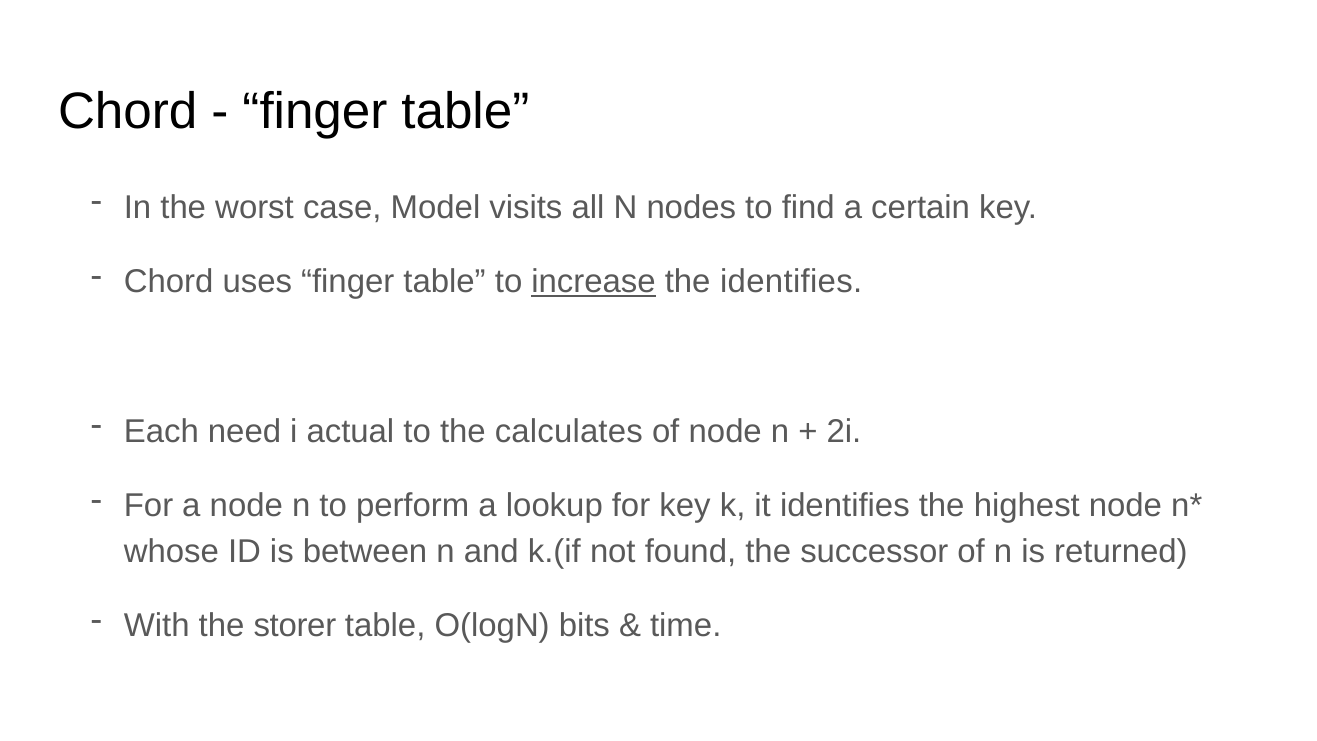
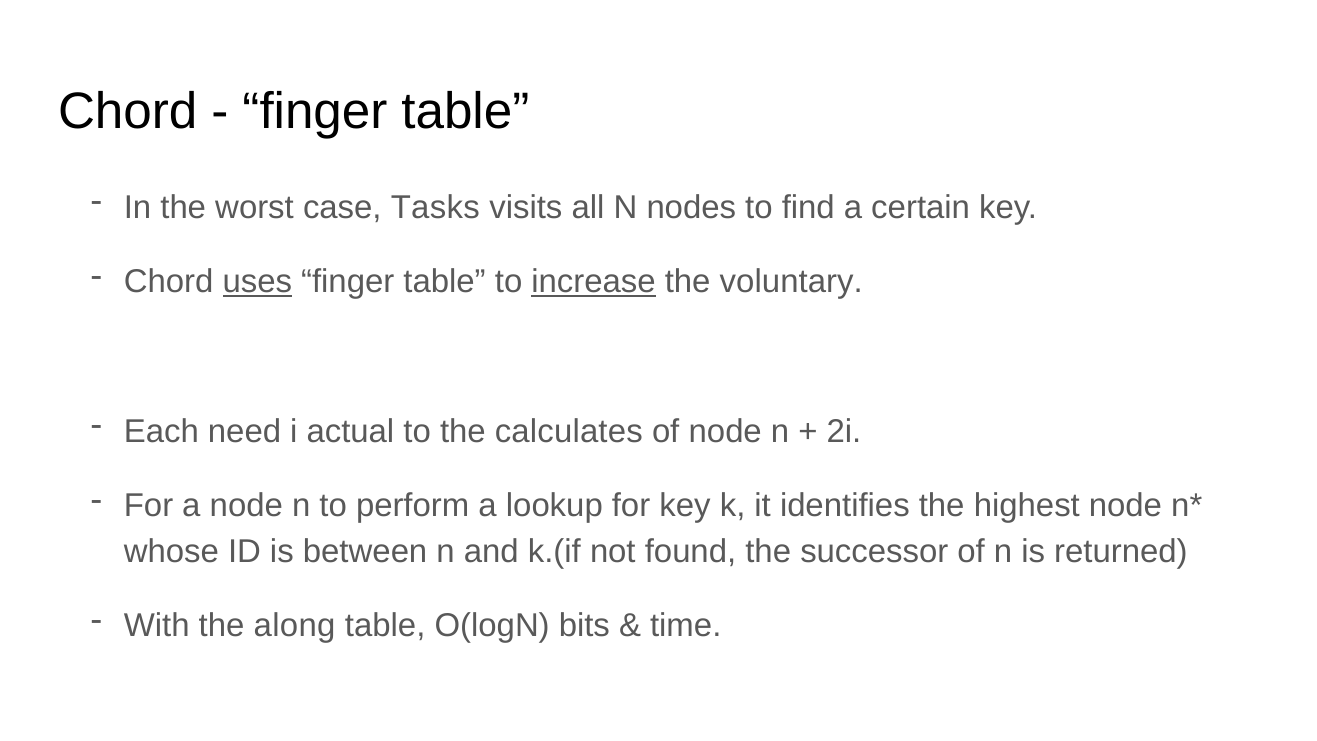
Model: Model -> Tasks (435, 207)
uses underline: none -> present (257, 282)
the identifies: identifies -> voluntary (791, 282)
storer: storer -> along (295, 626)
